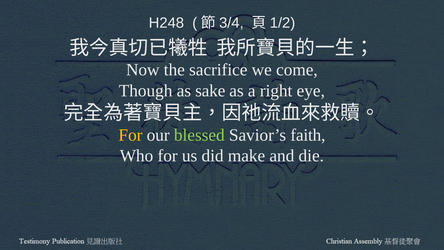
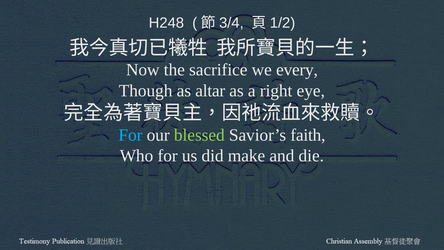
come: come -> every (297, 70)
sake: sake -> altar (210, 91)
For colour: yellow -> light blue (130, 135)
